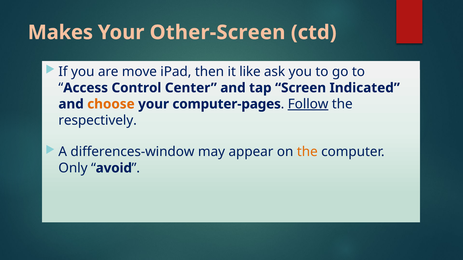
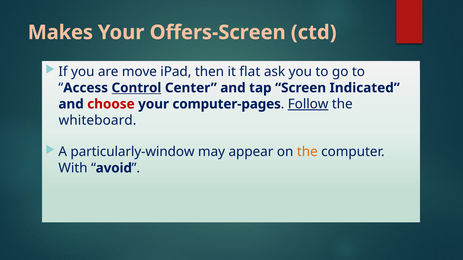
Other-Screen: Other-Screen -> Offers-Screen (218, 33)
like: like -> flat (250, 72)
Control underline: none -> present (136, 88)
choose colour: orange -> red (111, 104)
respectively: respectively -> whiteboard (98, 120)
differences-window: differences-window -> particularly-window (133, 152)
Only: Only -> With (73, 168)
